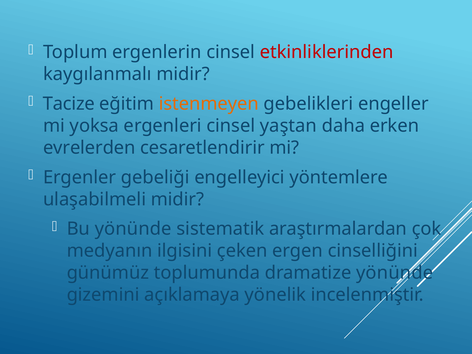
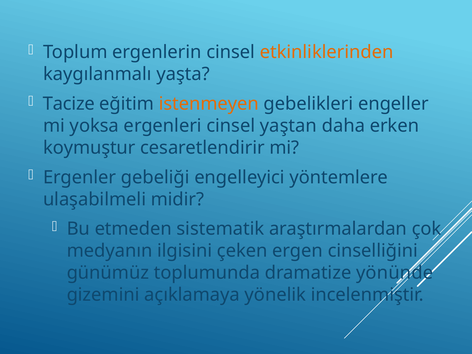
etkinliklerinden colour: red -> orange (327, 52)
kaygılanmalı midir: midir -> yaşta (183, 74)
evrelerden: evrelerden -> koymuştur (89, 148)
Bu yönünde: yönünde -> etmeden (133, 229)
